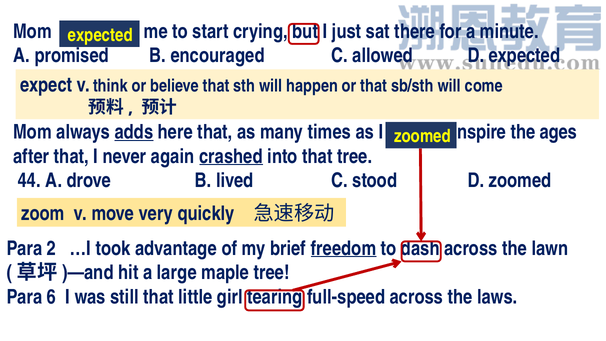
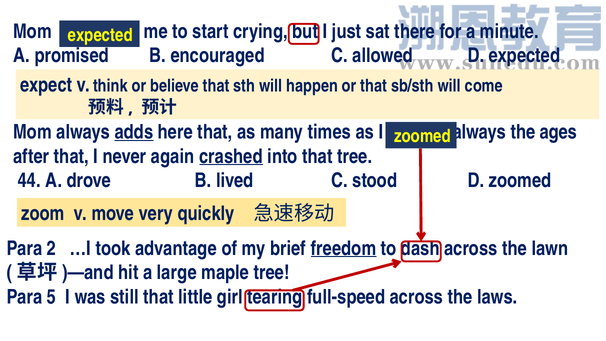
inspire: inspire -> always (479, 132)
6: 6 -> 5 (51, 297)
